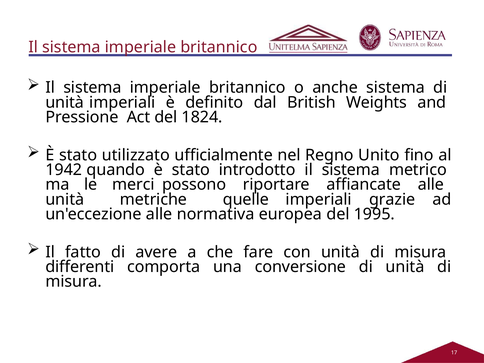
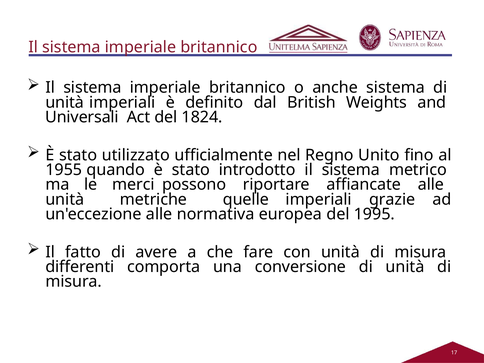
Pressione: Pressione -> Universali (82, 117)
1942: 1942 -> 1955 (64, 170)
